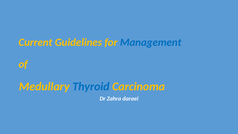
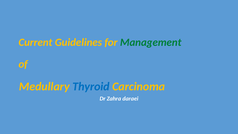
Management colour: blue -> green (151, 42)
